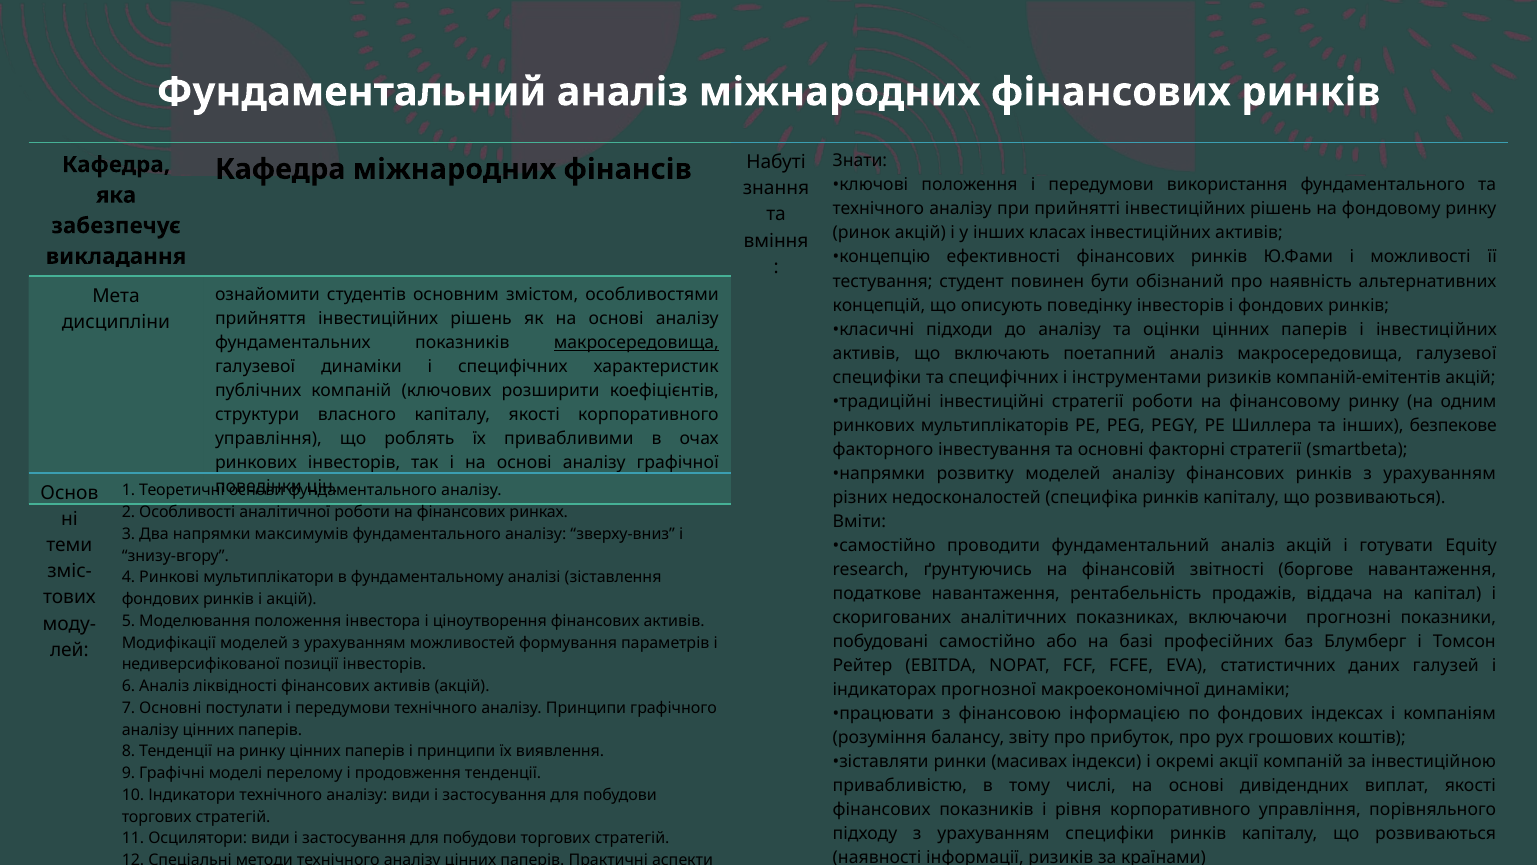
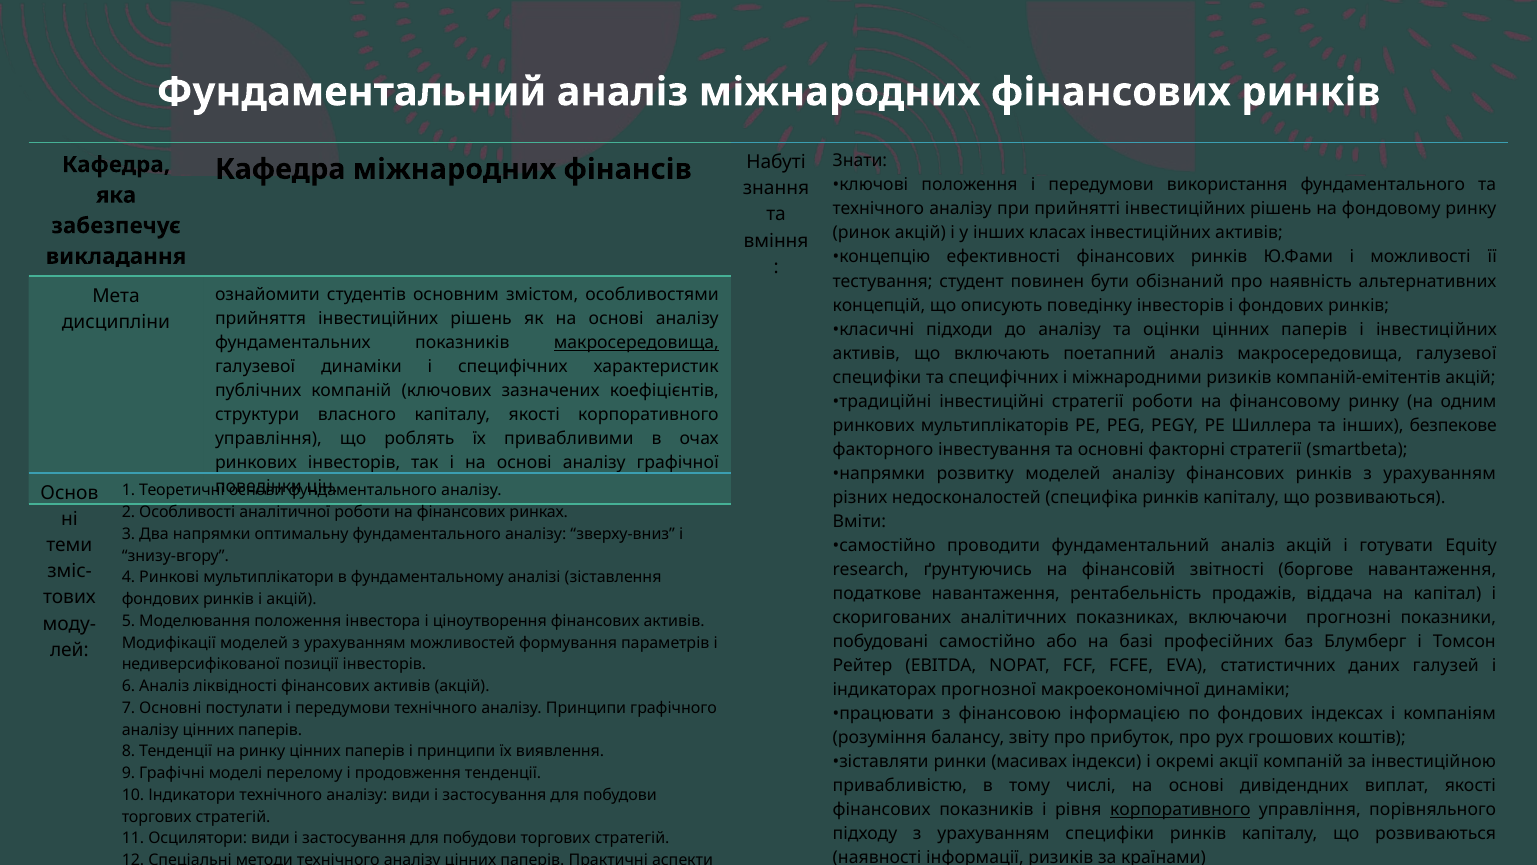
інструментами: інструментами -> міжнародними (1137, 377)
розширити: розширити -> зазначених (551, 391)
максимумів: максимумів -> оптимальну (302, 534)
корпоративного underline: none -> present (1180, 809)
